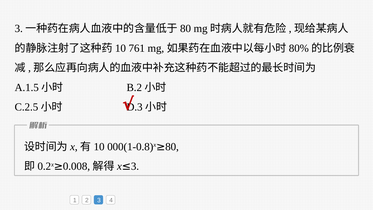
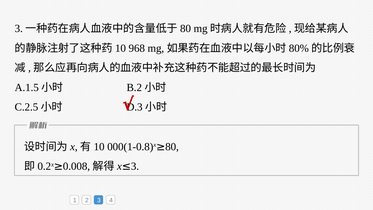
761: 761 -> 968 (137, 48)
